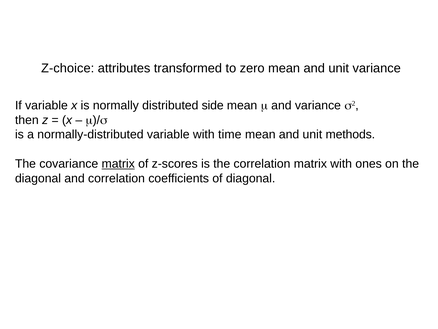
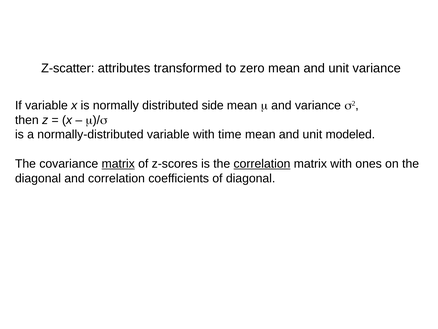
Z-choice: Z-choice -> Z-scatter (68, 68)
methods: methods -> modeled (350, 134)
correlation underline: none -> present (262, 164)
